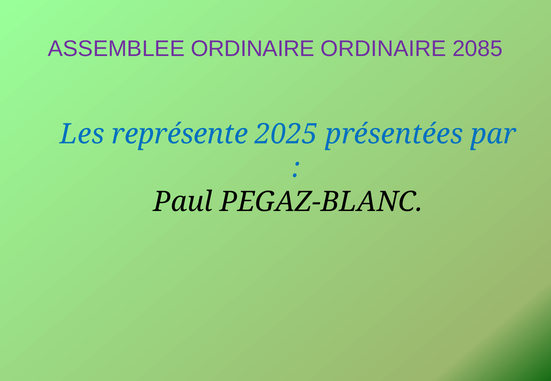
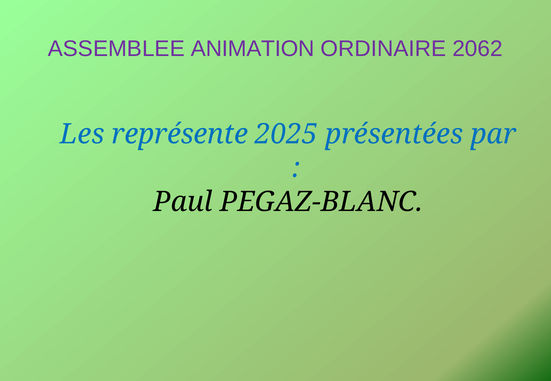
ASSEMBLEE ORDINAIRE: ORDINAIRE -> ANIMATION (253, 49)
2085: 2085 -> 2062 (478, 49)
